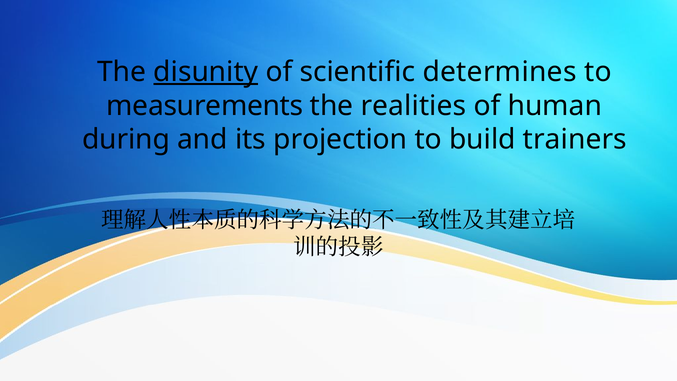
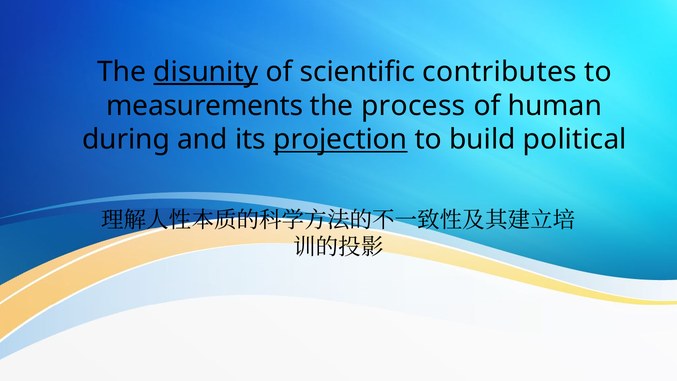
determines: determines -> contributes (500, 72)
realities: realities -> process (413, 106)
projection underline: none -> present (340, 140)
trainers: trainers -> political (575, 140)
